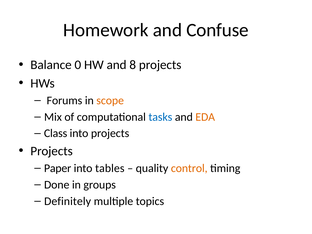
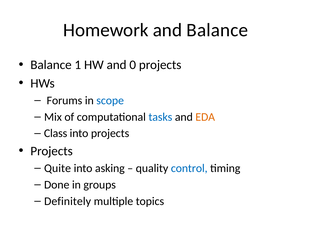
and Confuse: Confuse -> Balance (217, 30)
0: 0 -> 1 (78, 65)
8: 8 -> 0 (133, 65)
scope colour: orange -> blue (110, 100)
Paper: Paper -> Quite (58, 168)
tables: tables -> asking (110, 168)
control colour: orange -> blue (189, 168)
